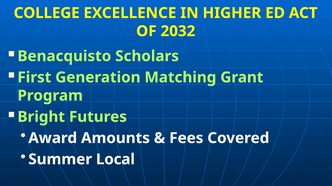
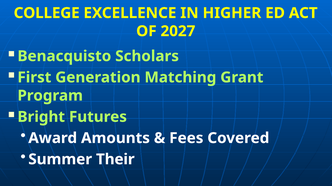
2032: 2032 -> 2027 (178, 31)
Local: Local -> Their (115, 160)
